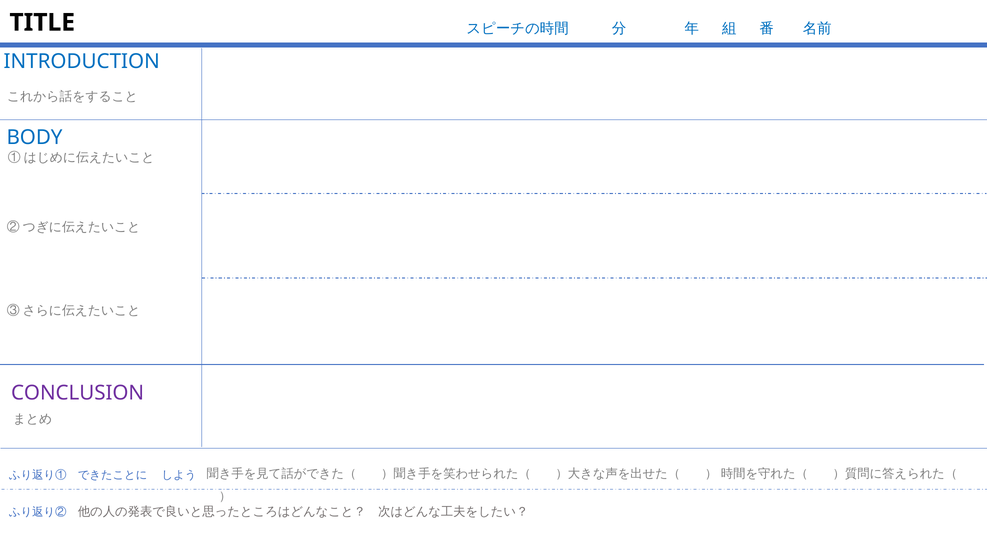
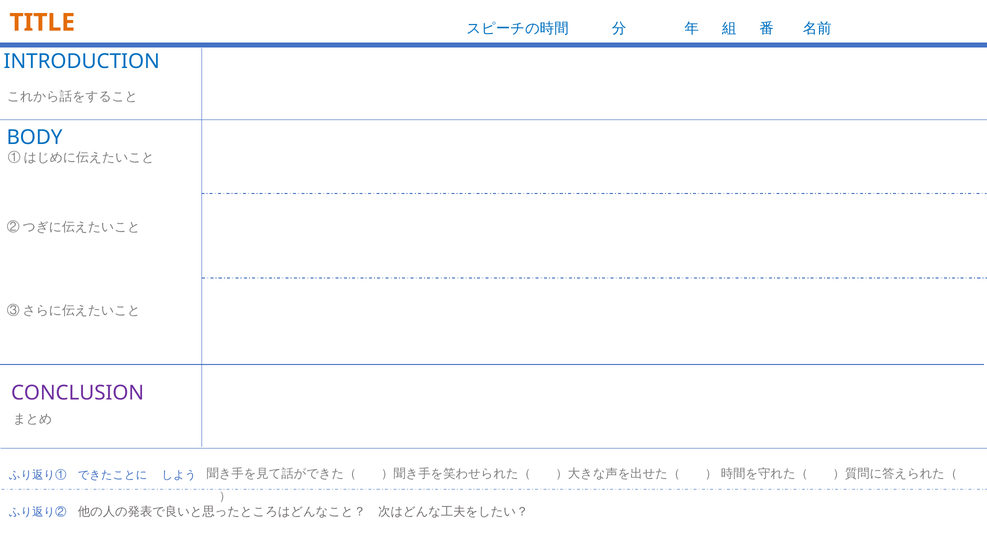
TITLE colour: black -> orange (42, 23)
